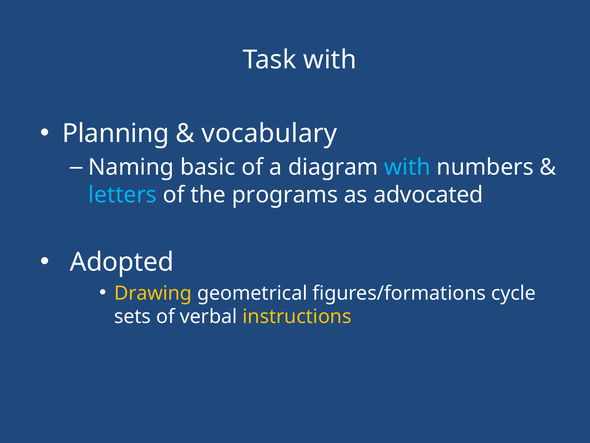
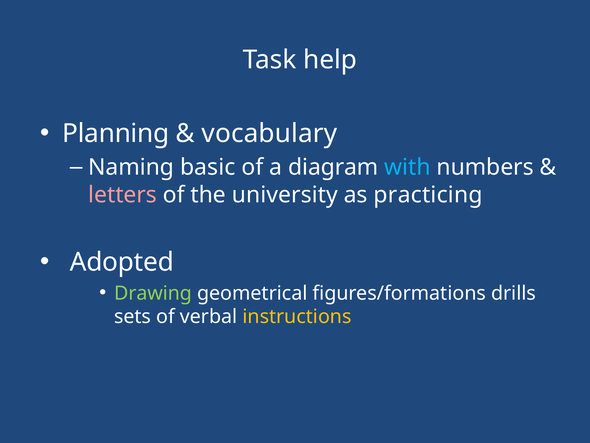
Task with: with -> help (330, 60)
letters colour: light blue -> pink (123, 195)
programs: programs -> university (285, 195)
advocated: advocated -> practicing (428, 195)
Drawing colour: yellow -> light green (153, 293)
cycle: cycle -> drills (513, 293)
